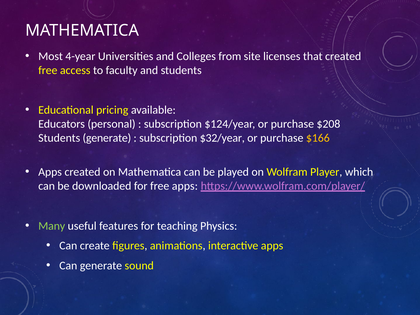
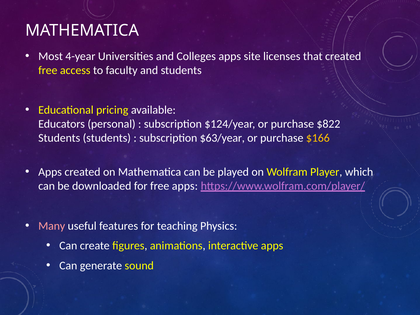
Colleges from: from -> apps (230, 56)
$208: $208 -> $822 (328, 124)
Students generate: generate -> students (107, 138)
$32/year: $32/year -> $63/year (222, 138)
Many colour: light green -> pink (52, 226)
